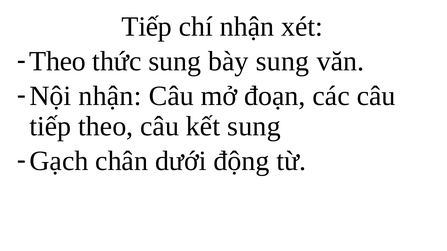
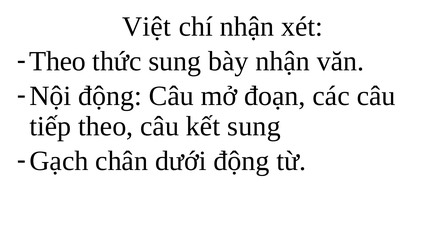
Tiếp: Tiếp -> Việt (147, 27)
bày sung: sung -> nhận (283, 61)
Nội nhận: nhận -> động (110, 96)
